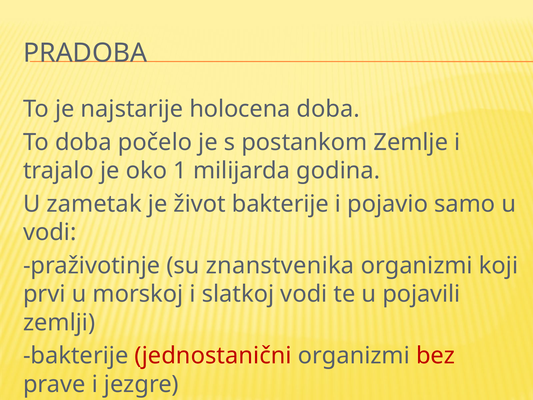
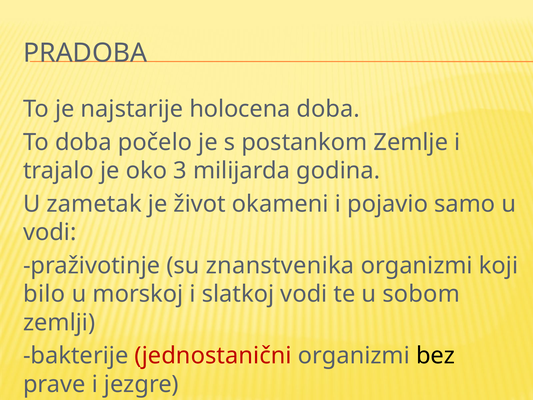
1: 1 -> 3 (180, 171)
život bakterije: bakterije -> okameni (280, 204)
prvi: prvi -> bilo (44, 294)
pojavili: pojavili -> sobom (421, 294)
bez colour: red -> black (435, 356)
